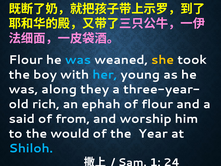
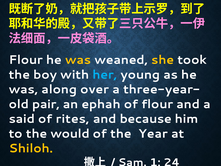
was colour: light blue -> yellow (78, 60)
they: they -> over (95, 89)
rich: rich -> pair (46, 104)
from: from -> rites (73, 119)
worship: worship -> because (146, 119)
Shiloh colour: light blue -> yellow (31, 148)
